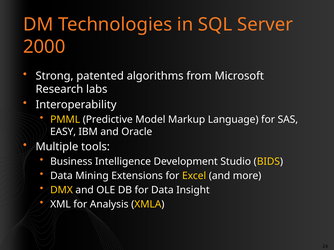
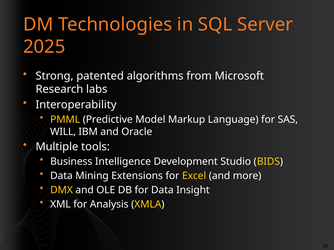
2000: 2000 -> 2025 (44, 47)
EASY: EASY -> WILL (63, 132)
